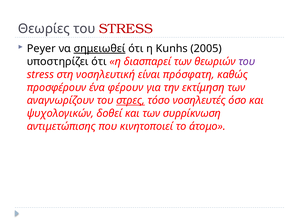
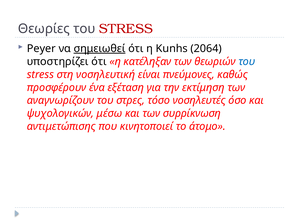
2005: 2005 -> 2064 (206, 49)
διασπαρεί: διασπαρεί -> κατέληξαν (147, 62)
του colour: purple -> blue (247, 62)
πρόσφατη: πρόσφατη -> πνεύμονες (189, 75)
φέρουν: φέρουν -> εξέταση (126, 88)
στρες underline: present -> none (131, 101)
δοθεί: δοθεί -> μέσω (109, 114)
